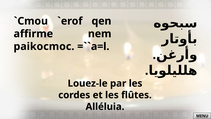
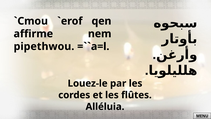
paikocmoc: paikocmoc -> pipethwou (44, 46)
